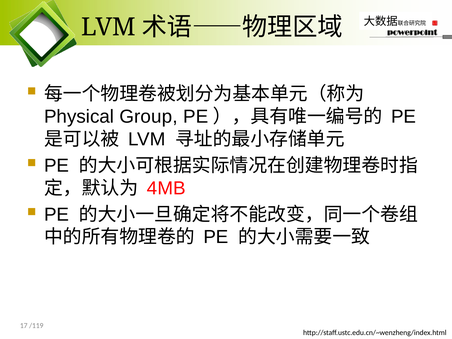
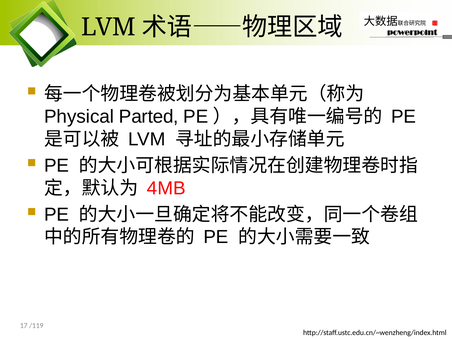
Group: Group -> Parted (149, 117)
